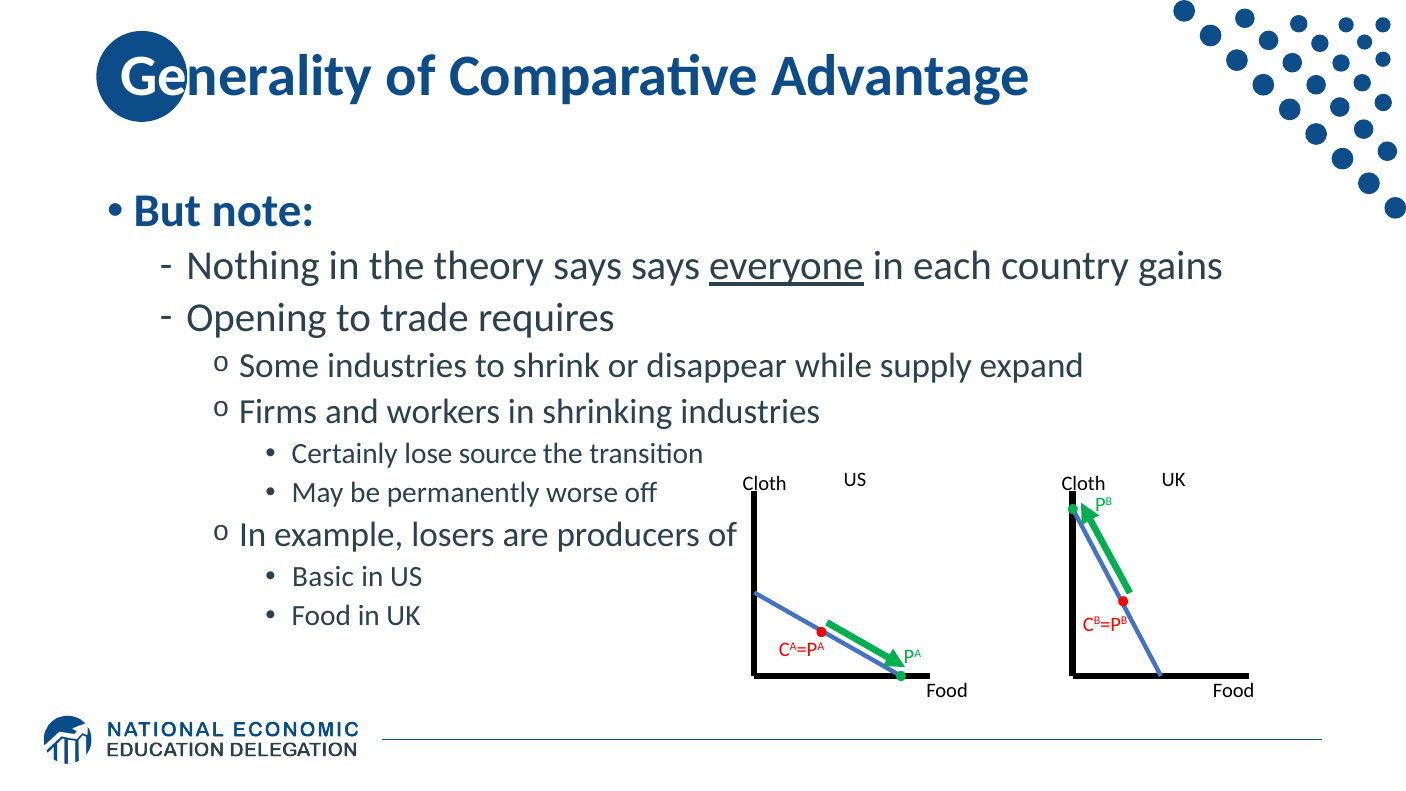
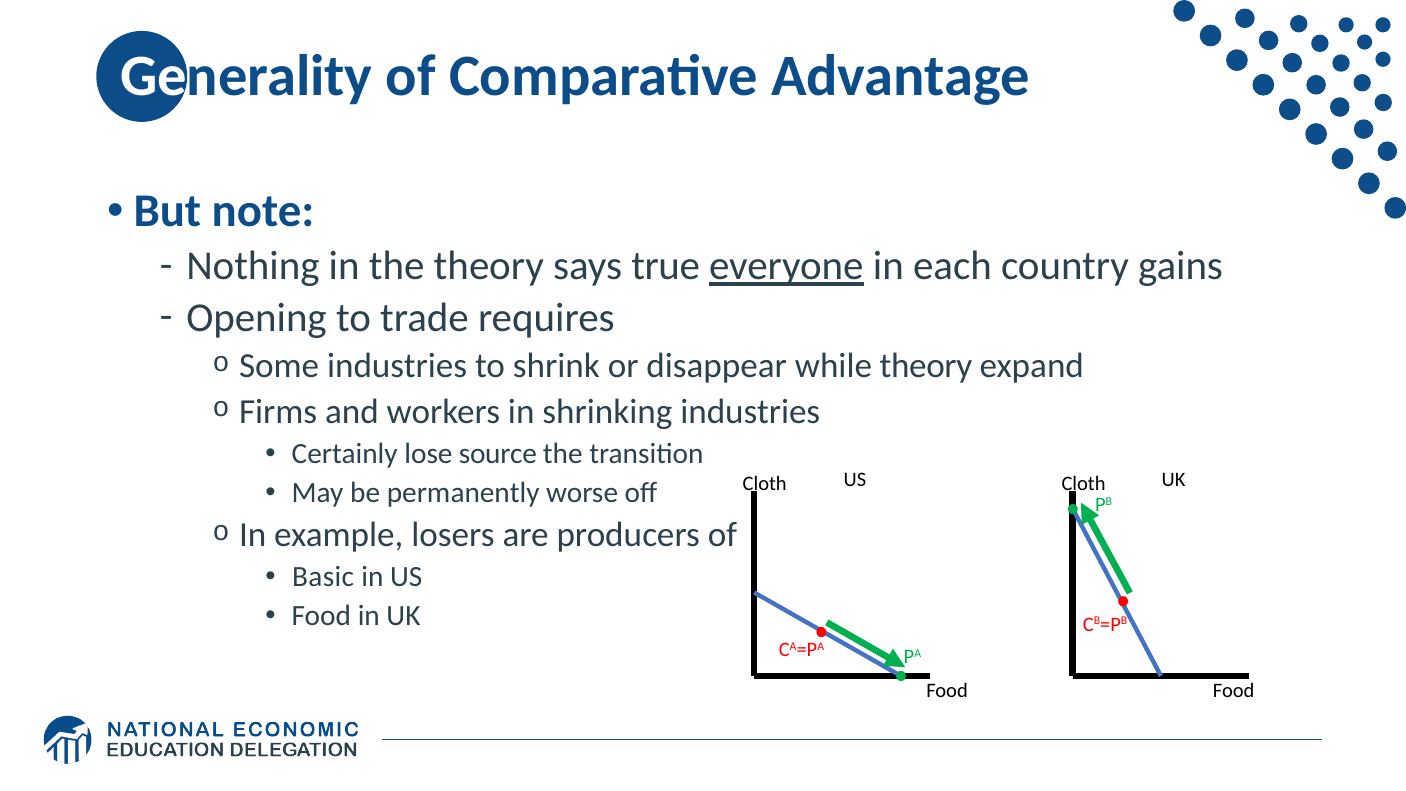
says says: says -> true (666, 266)
while supply: supply -> theory (926, 366)
